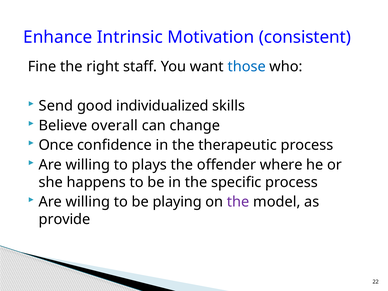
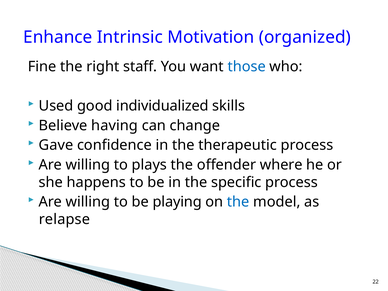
consistent: consistent -> organized (305, 37)
Send: Send -> Used (56, 106)
overall: overall -> having (115, 126)
Once: Once -> Gave (56, 145)
the colour: purple -> blue (238, 202)
provide: provide -> relapse (64, 219)
